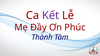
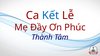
Kết colour: purple -> blue (51, 15)
